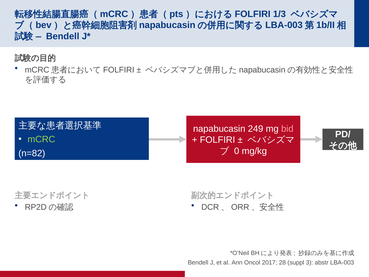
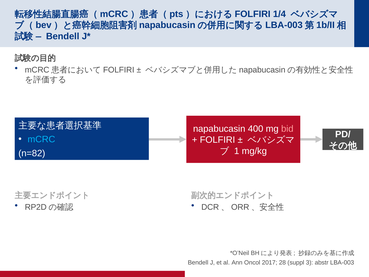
1/3: 1/3 -> 1/4 (279, 14)
249: 249 -> 400 (256, 129)
mCRC colour: light green -> light blue (41, 139)
0: 0 -> 1 (237, 151)
